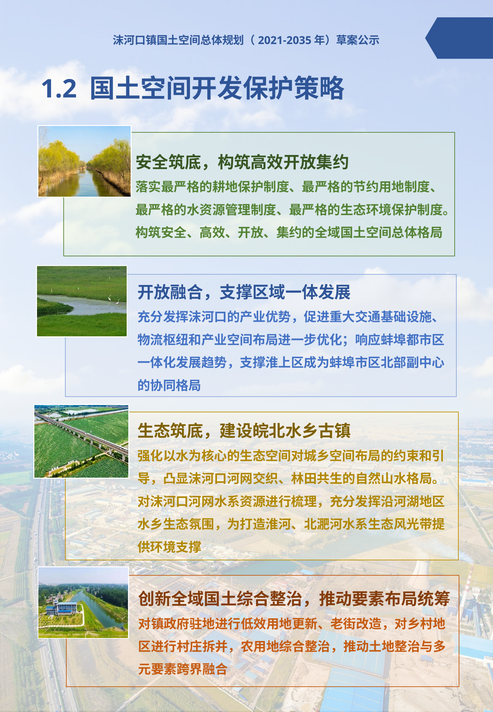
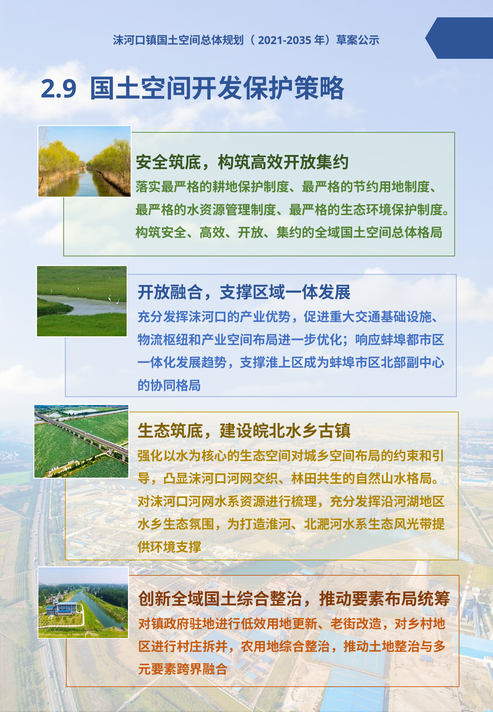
1.2: 1.2 -> 2.9 (59, 89)
